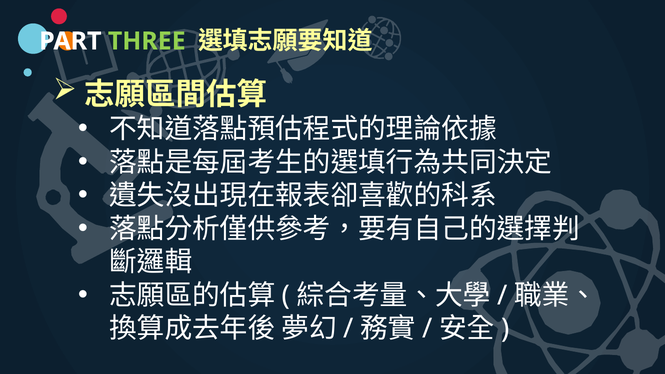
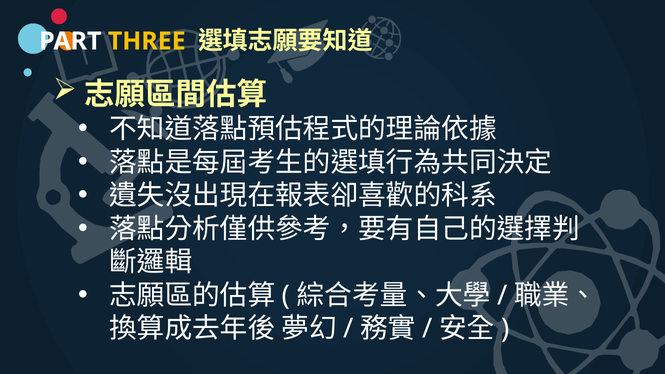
THREE colour: light green -> yellow (147, 41)
